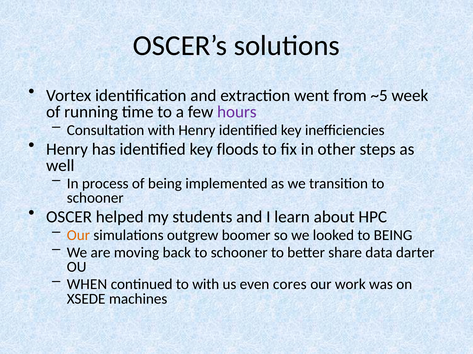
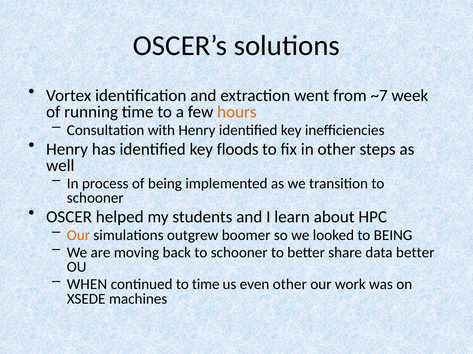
~5: ~5 -> ~7 (379, 96)
hours colour: purple -> orange (237, 112)
data darter: darter -> better (415, 253)
to with: with -> time (206, 285)
even cores: cores -> other (290, 285)
